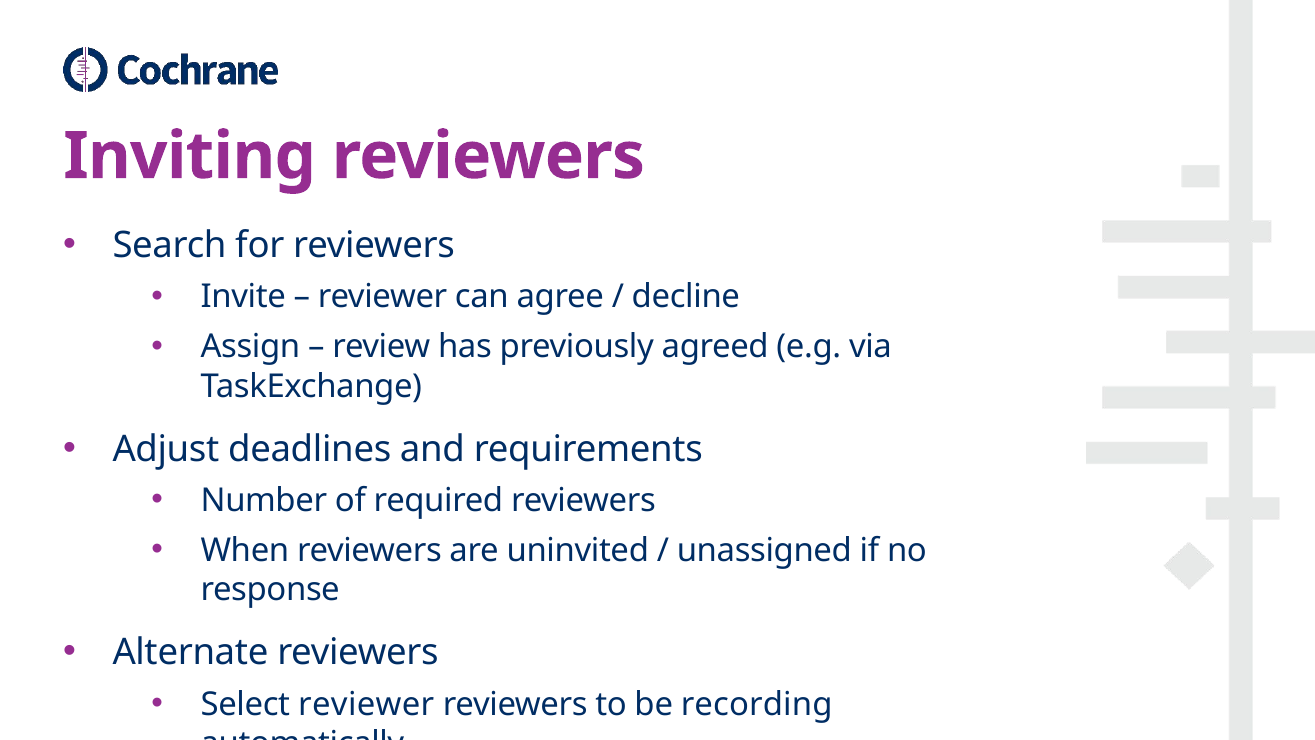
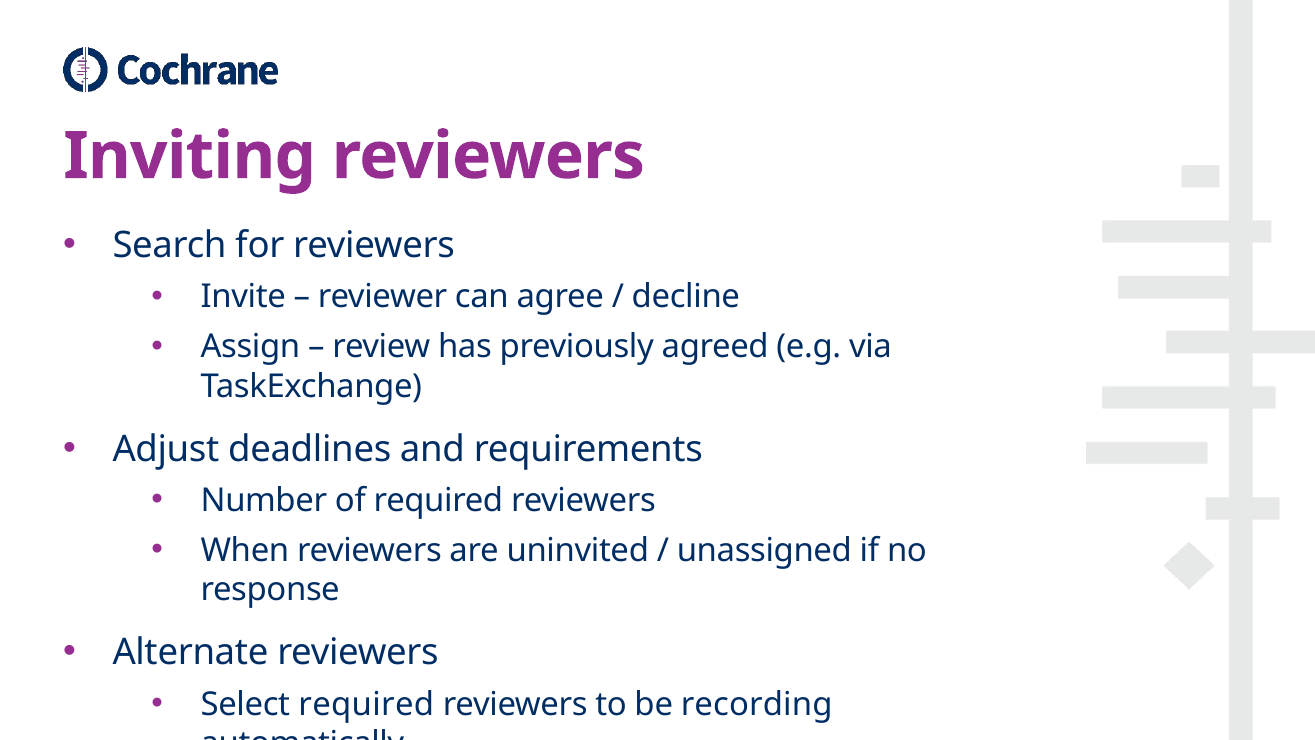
Select reviewer: reviewer -> required (366, 704)
